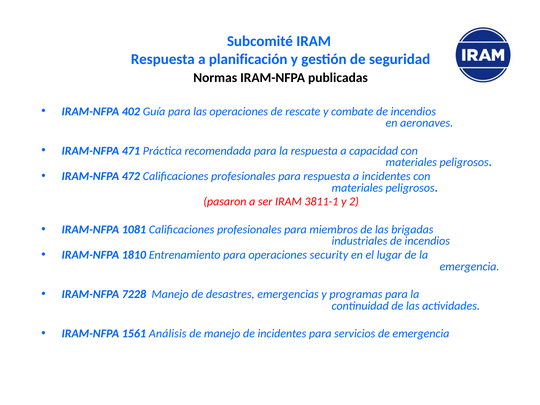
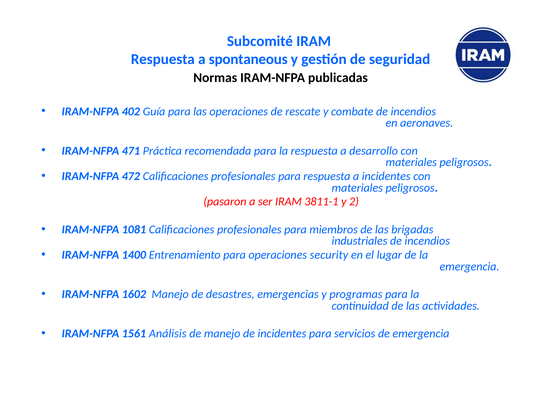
planificación: planificación -> spontaneous (248, 59)
capacidad: capacidad -> desarrollo (374, 151)
1810: 1810 -> 1400 (134, 255)
7228: 7228 -> 1602 (134, 294)
